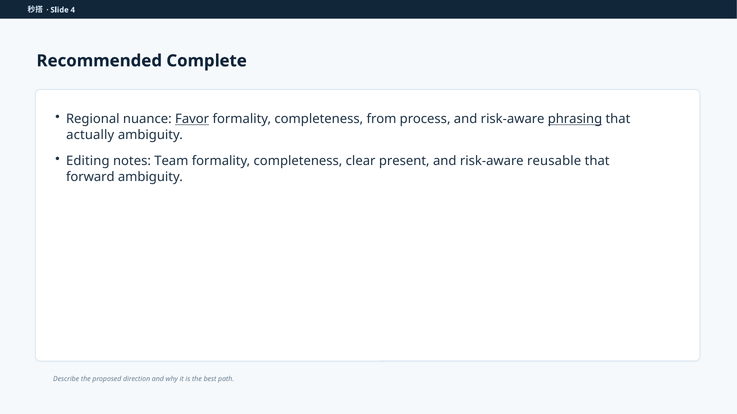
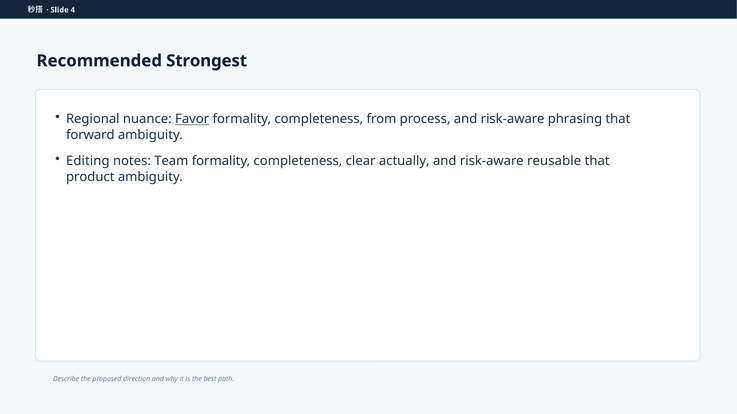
Complete: Complete -> Strongest (207, 61)
phrasing underline: present -> none (575, 119)
actually: actually -> forward (90, 135)
present: present -> actually (404, 161)
forward: forward -> product (90, 177)
